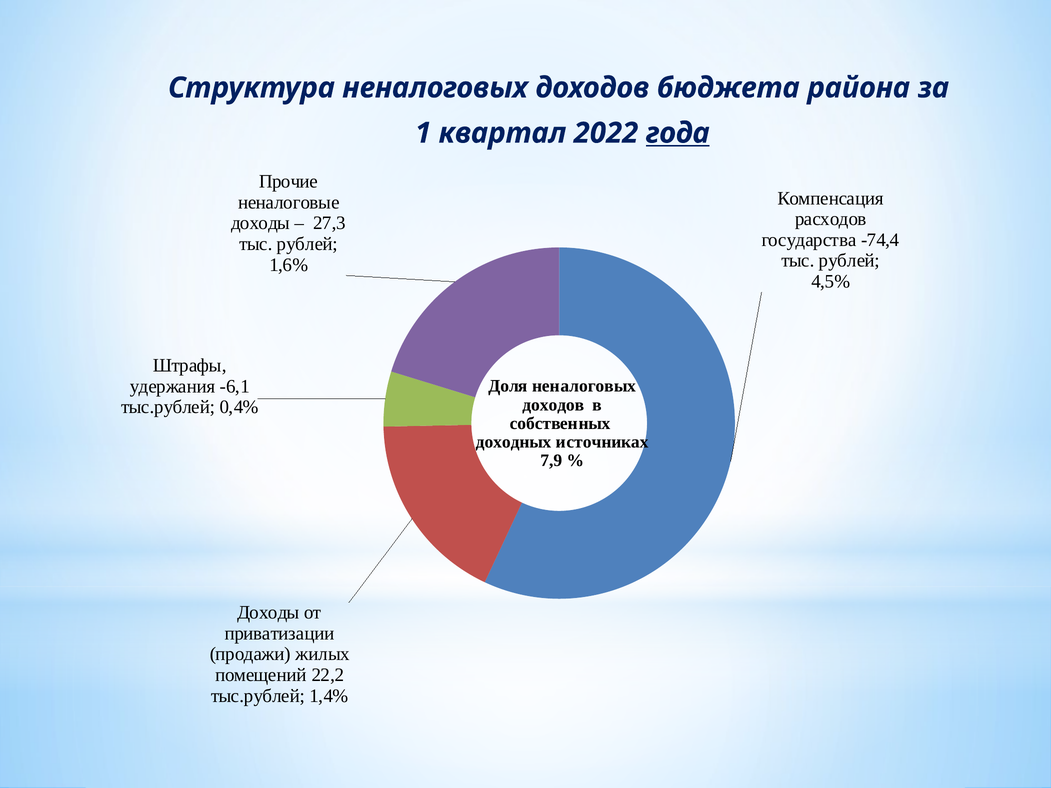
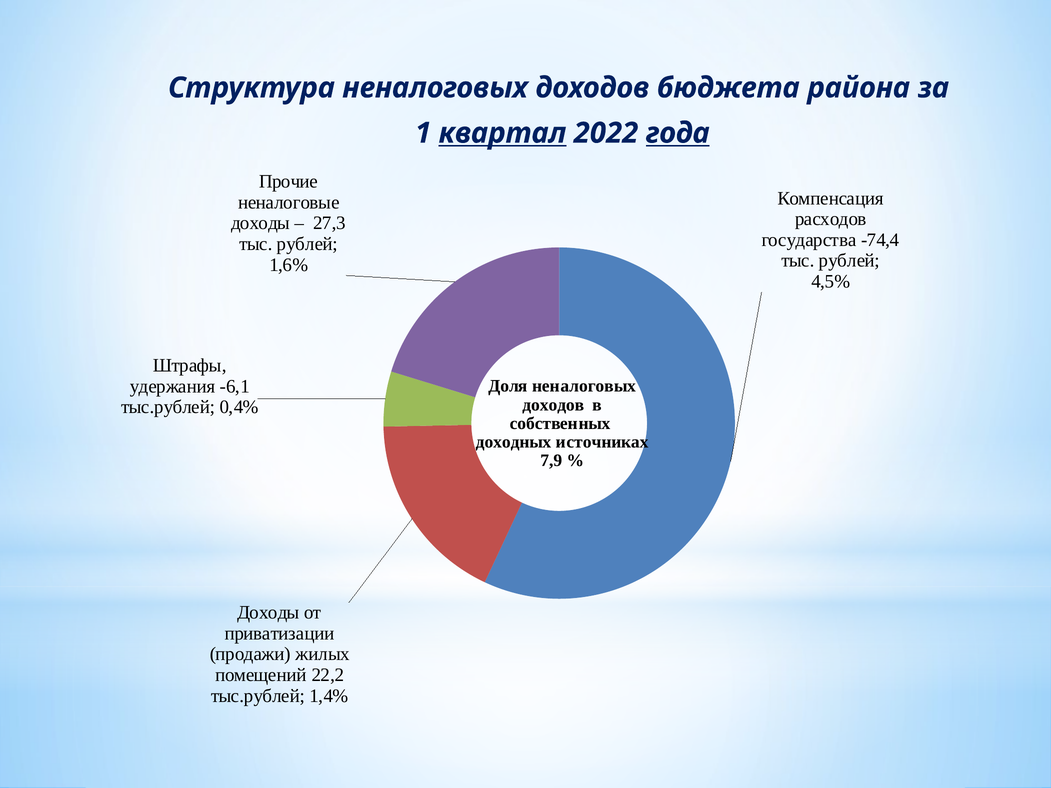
квартал underline: none -> present (503, 133)
